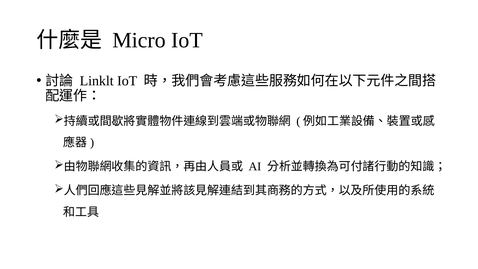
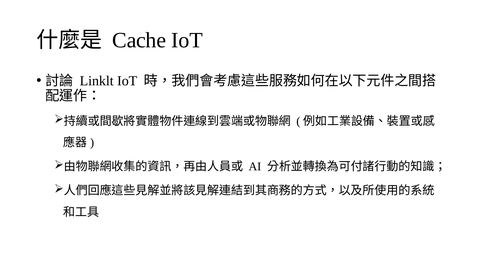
Micro: Micro -> Cache (139, 40)
